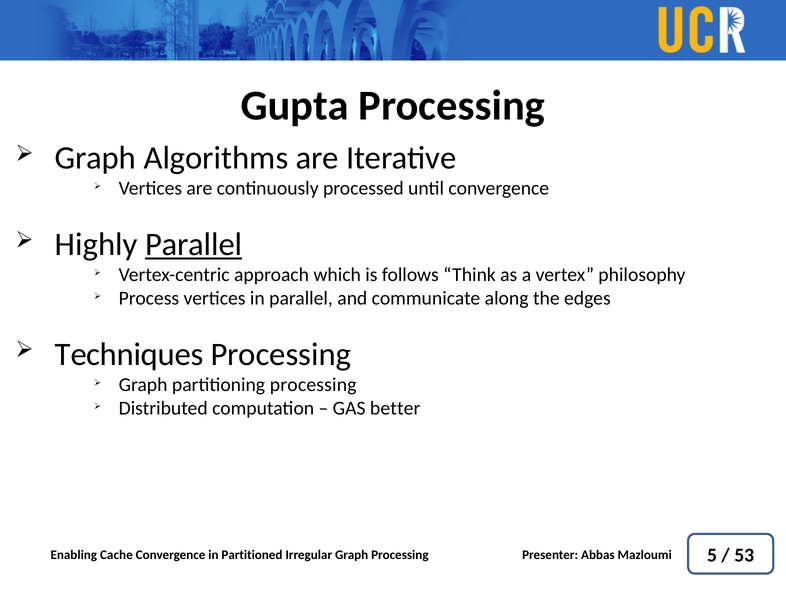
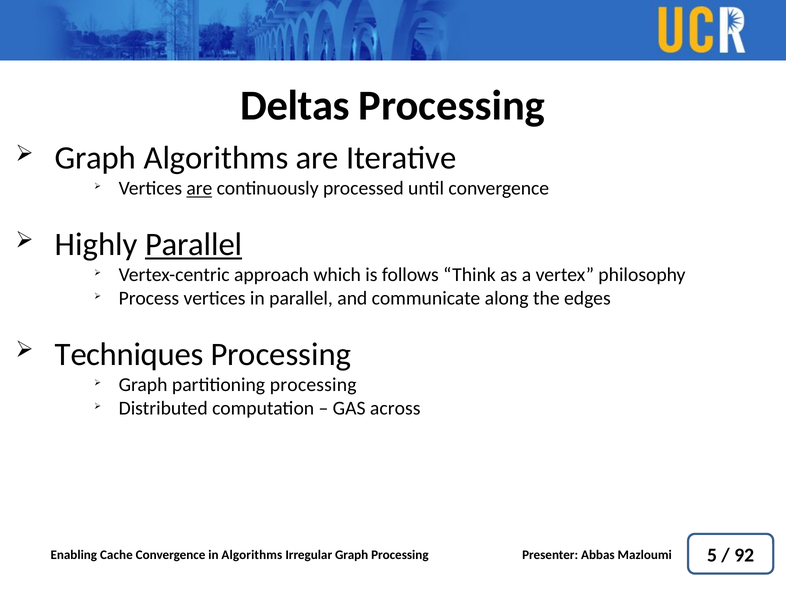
Gupta: Gupta -> Deltas (295, 106)
are underline: none -> present (199, 189)
better: better -> across (395, 409)
53: 53 -> 92 (744, 556)
in Partitioned: Partitioned -> Algorithms (252, 555)
